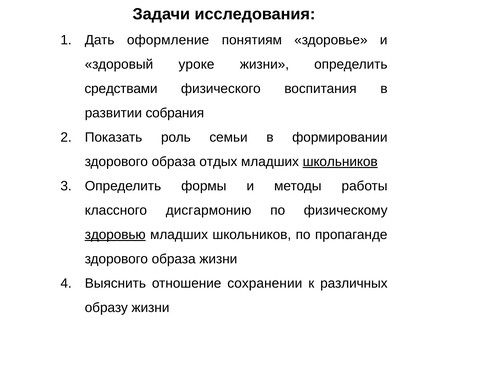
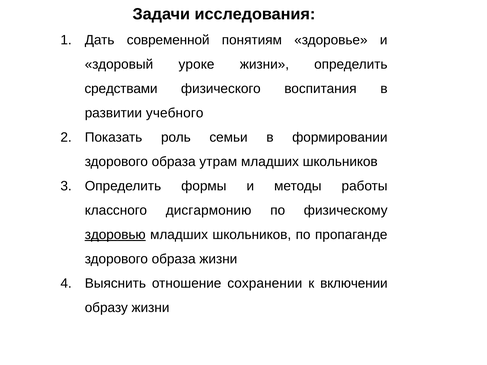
оформление: оформление -> современной (168, 40)
собрания: собрания -> учебного (175, 113)
отдых: отдых -> утрам (218, 162)
школьников underline: present -> none (340, 162)
различных: различных -> включении (354, 284)
